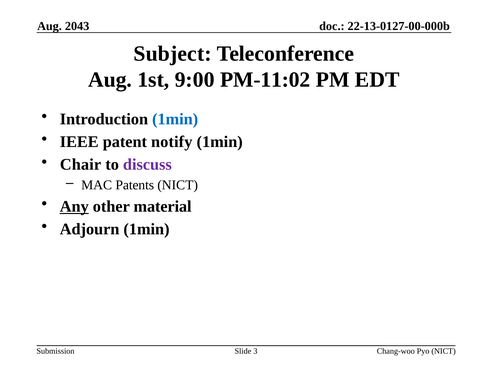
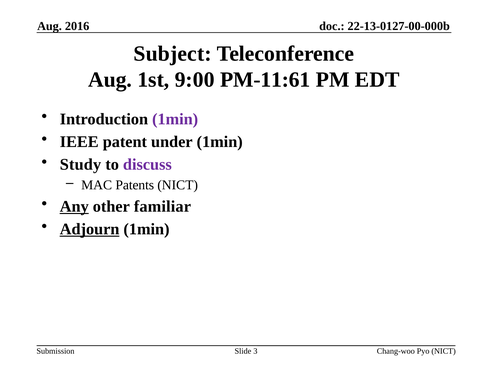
2043: 2043 -> 2016 (77, 26)
PM-11:02: PM-11:02 -> PM-11:61 (265, 80)
1min colour: blue -> purple (175, 119)
notify: notify -> under (172, 142)
Chair: Chair -> Study (81, 165)
material: material -> familiar (162, 206)
Adjourn underline: none -> present (90, 229)
